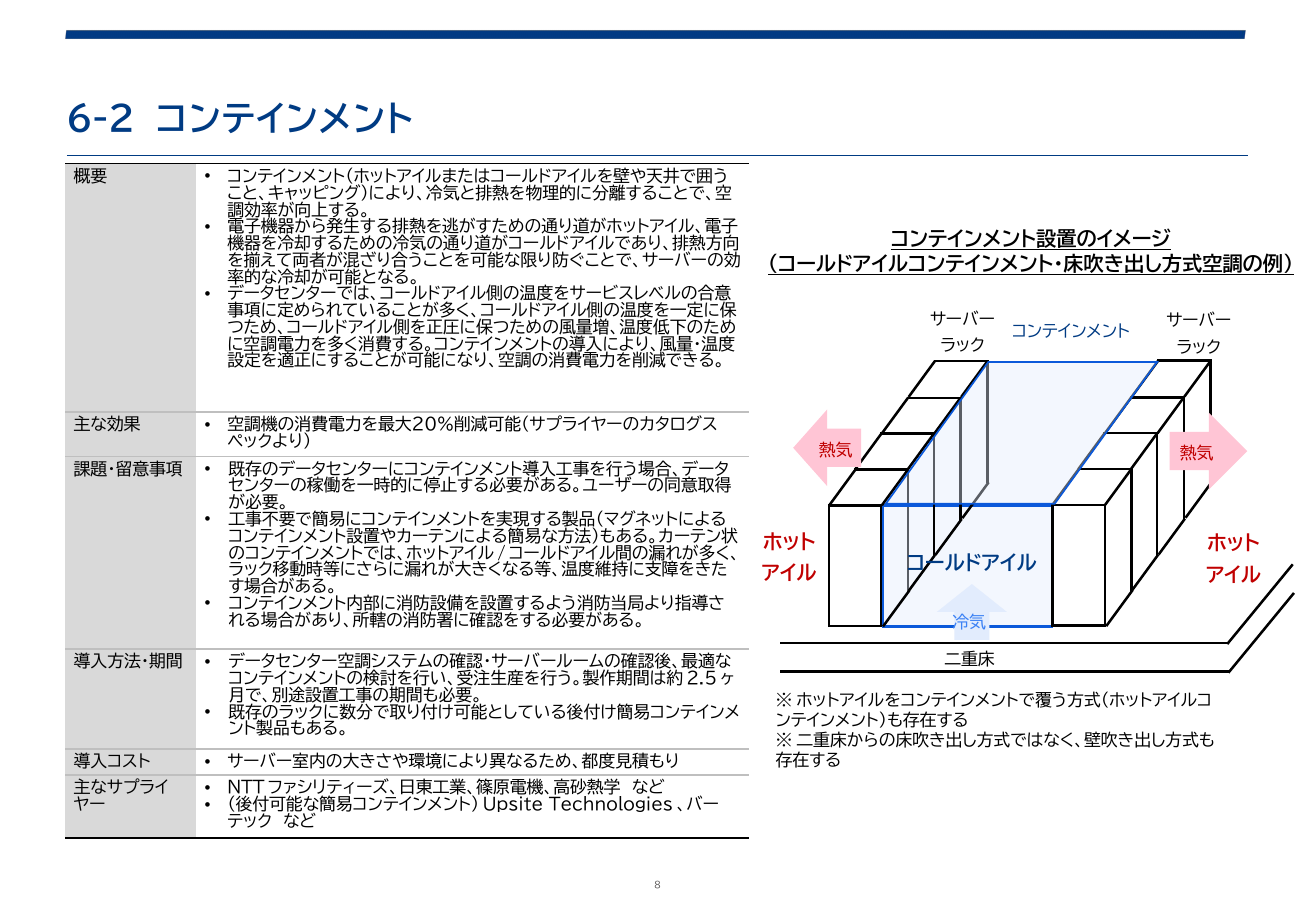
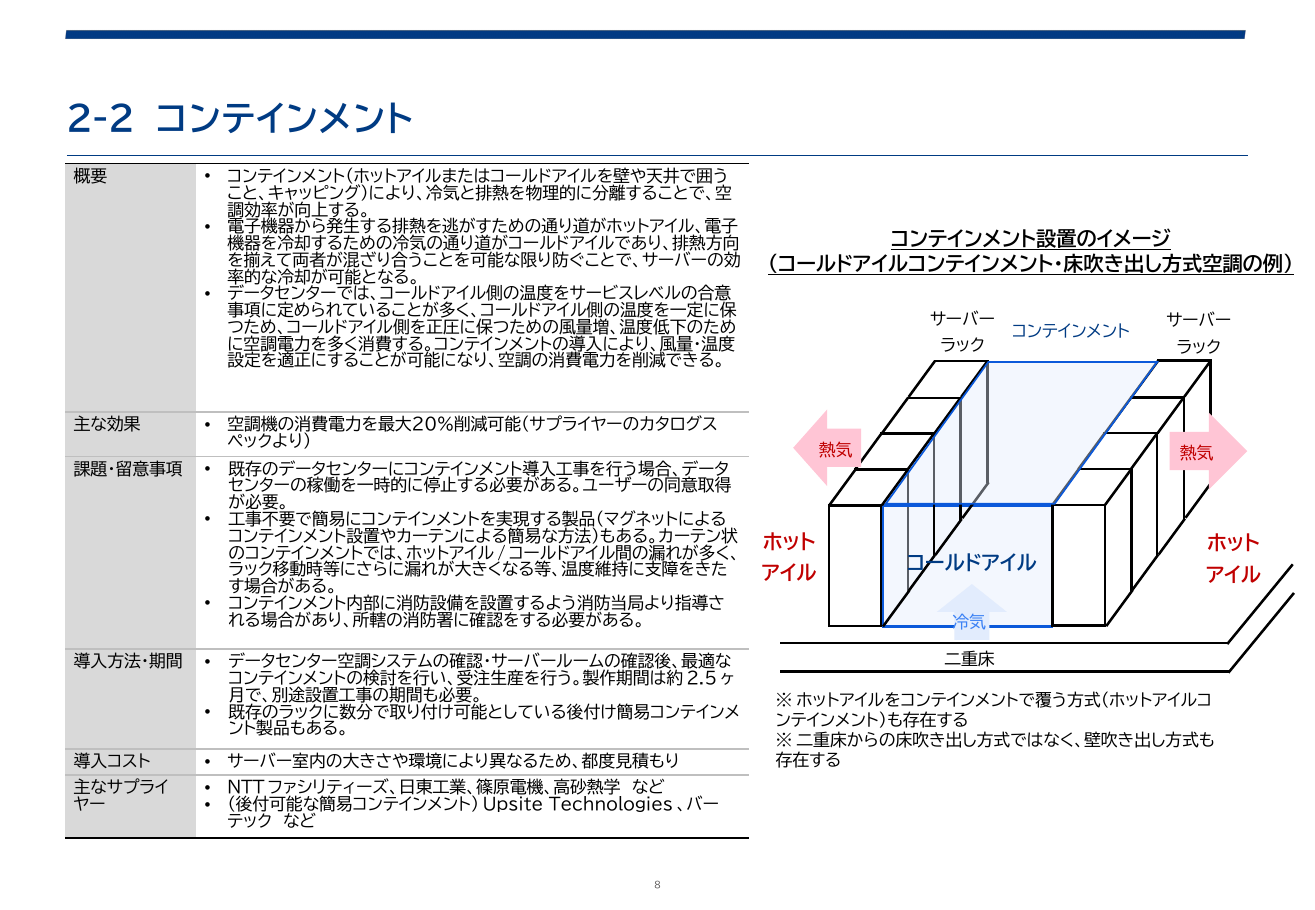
6-2: 6-2 -> 2-2 (100, 120)
